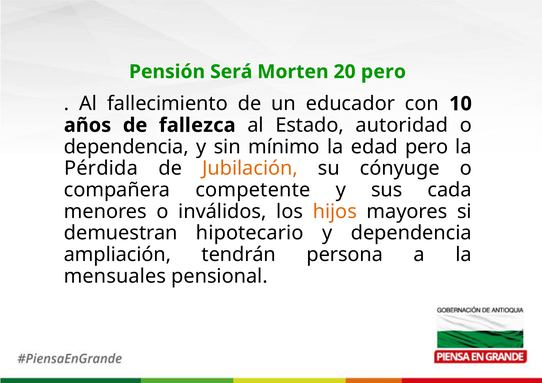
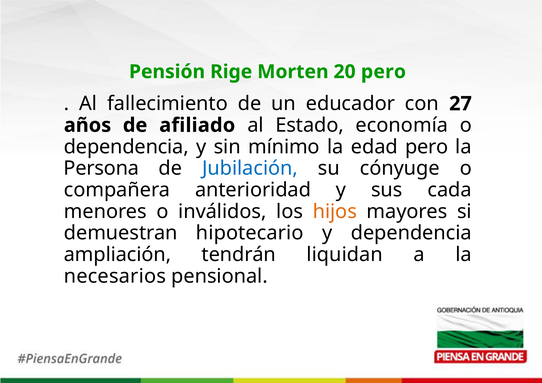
Será: Será -> Rige (231, 72)
10: 10 -> 27 (460, 104)
fallezca: fallezca -> afiliado (197, 125)
autoridad: autoridad -> economía (402, 125)
Pérdida: Pérdida -> Persona (101, 168)
Jubilación colour: orange -> blue (250, 168)
competente: competente -> anterioridad (253, 190)
persona: persona -> liquidan (345, 255)
mensuales: mensuales -> necesarios (115, 276)
